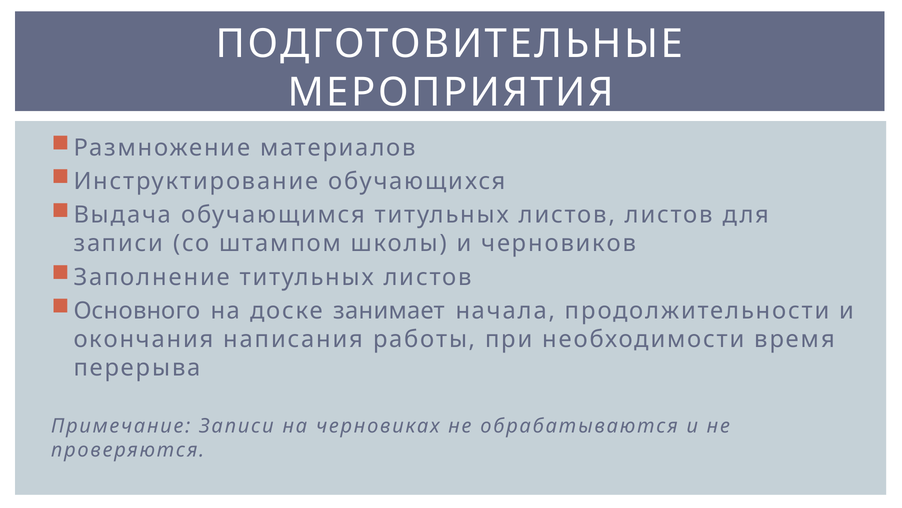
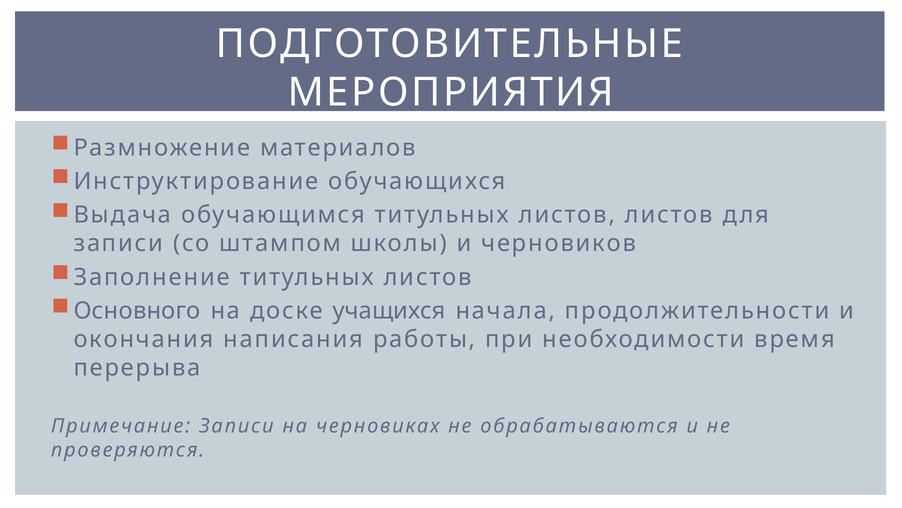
занимает: занимает -> учащихся (389, 310)
